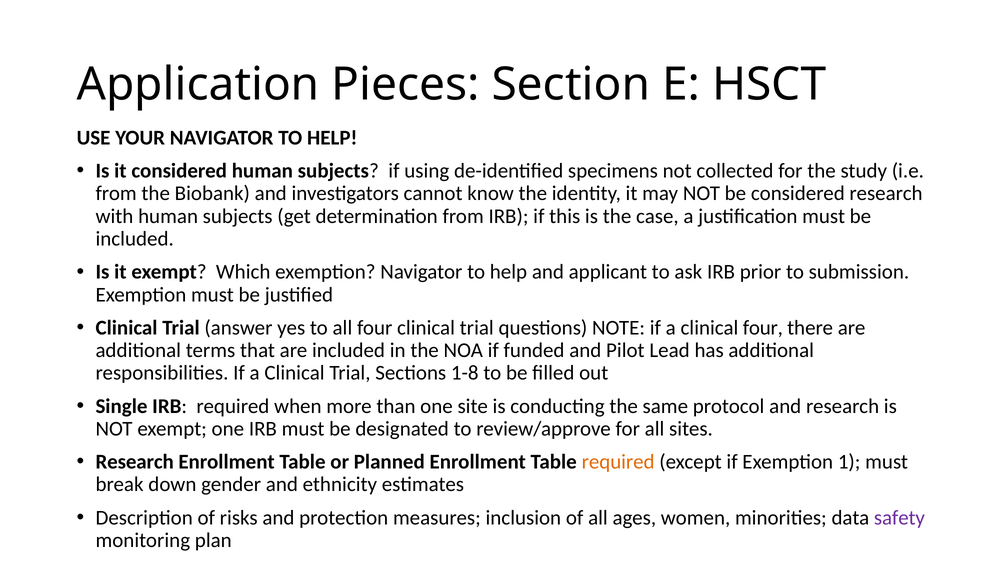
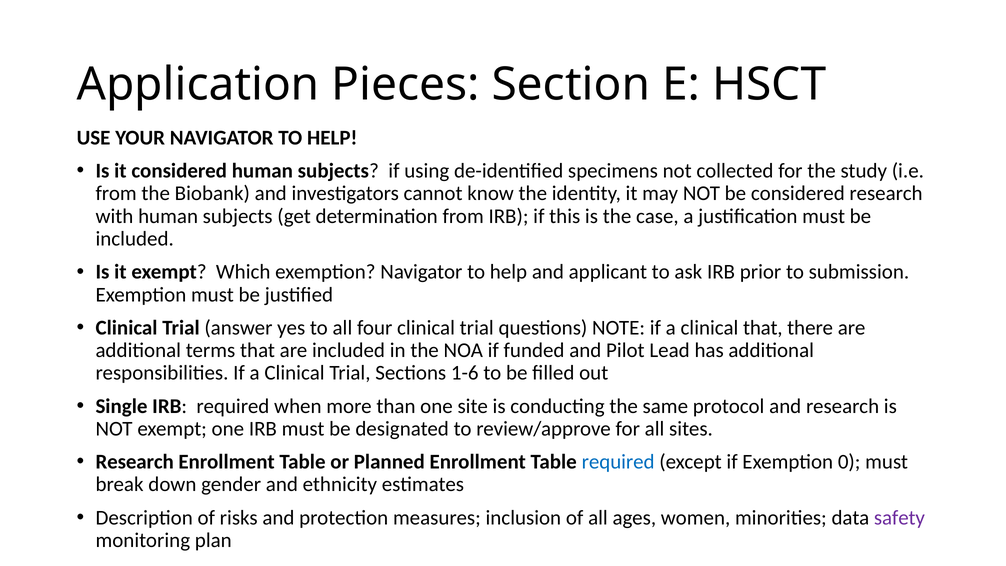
clinical four: four -> that (763, 328)
1-8: 1-8 -> 1-6 (465, 373)
required colour: orange -> blue (618, 462)
1: 1 -> 0 (849, 462)
